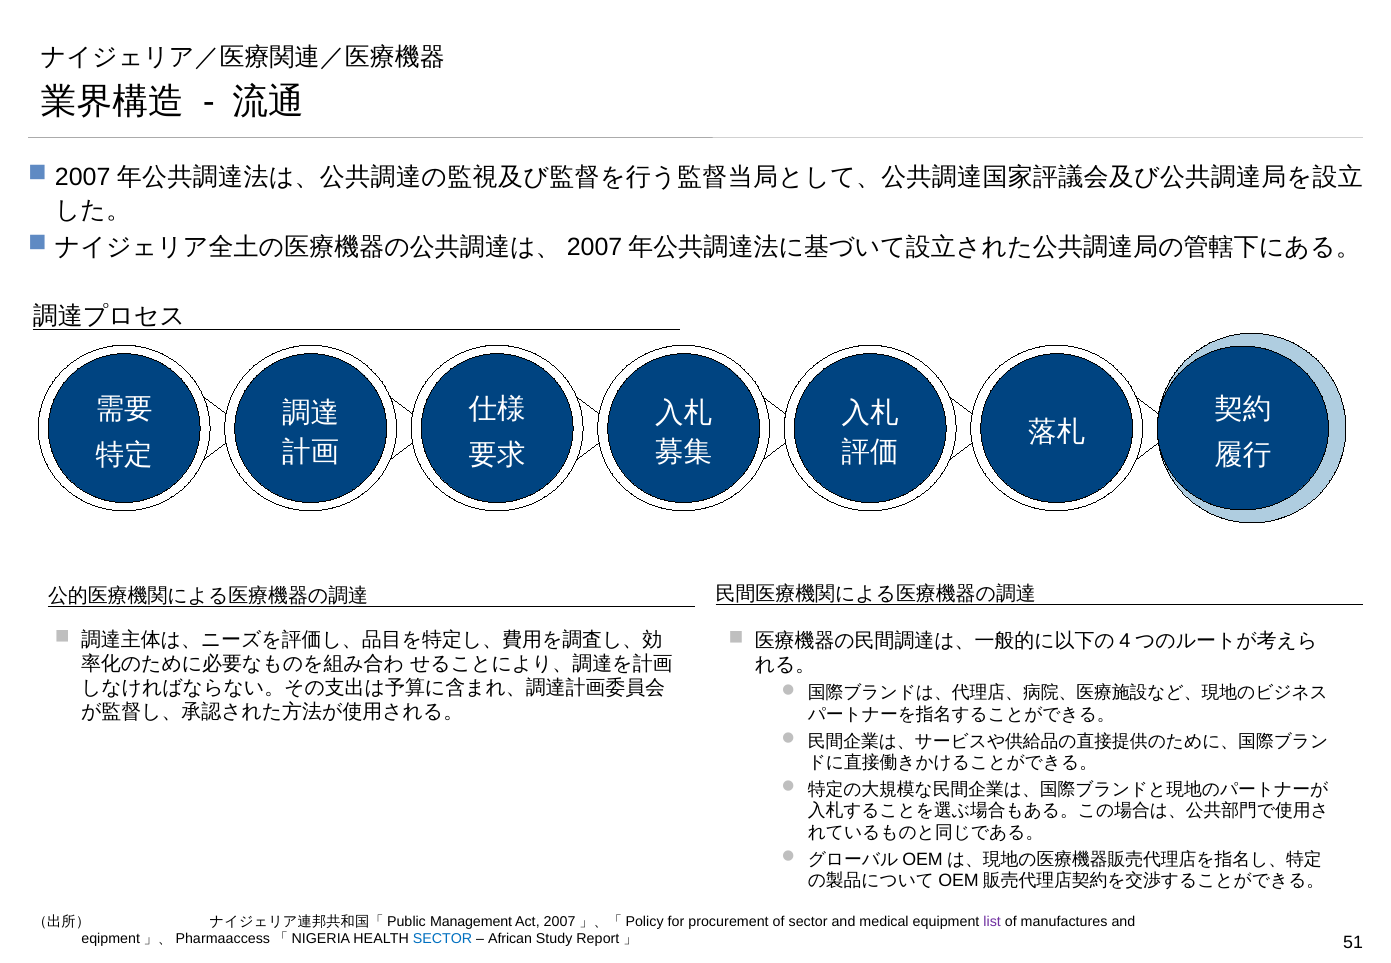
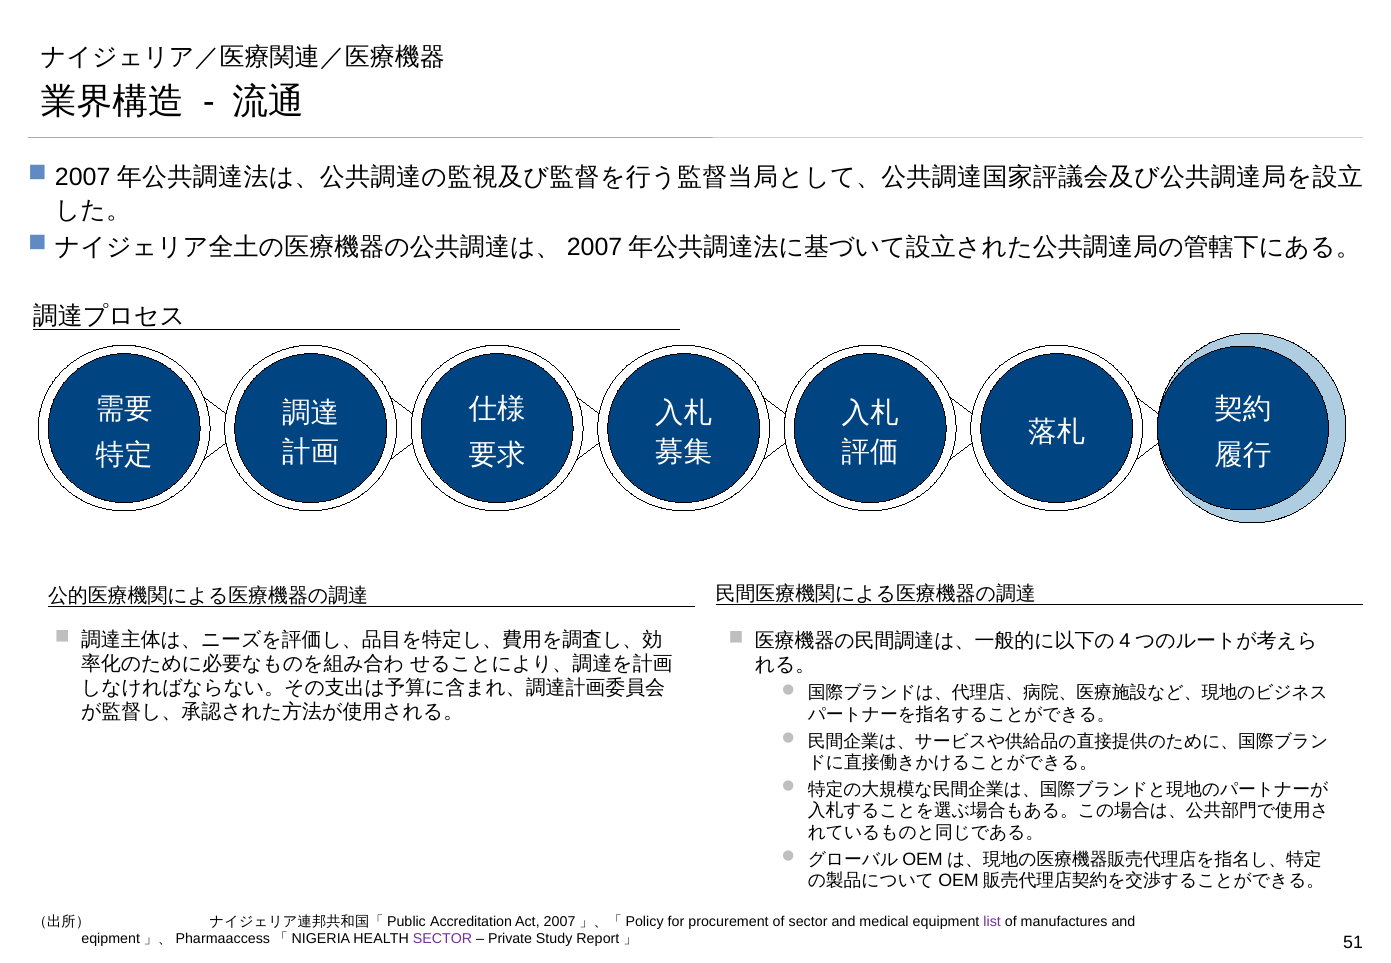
Management: Management -> Accreditation (471, 922)
SECTOR colour: blue -> purple (442, 939)
African: African -> Private (510, 939)
